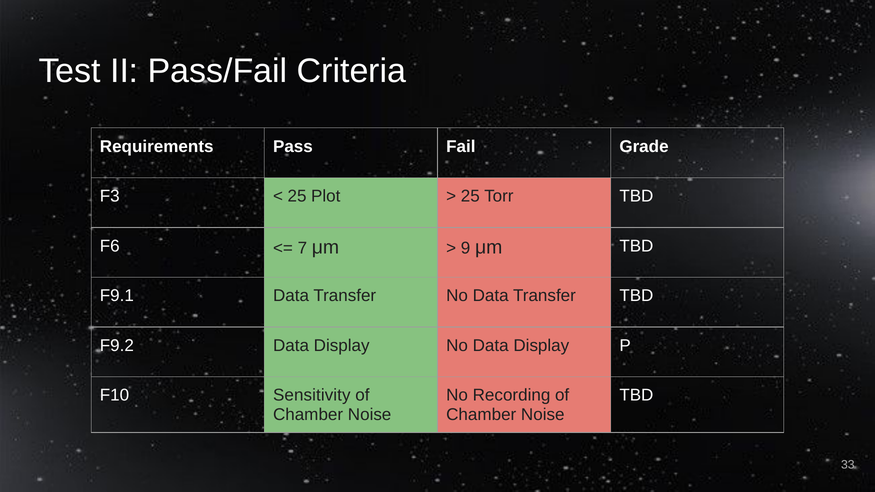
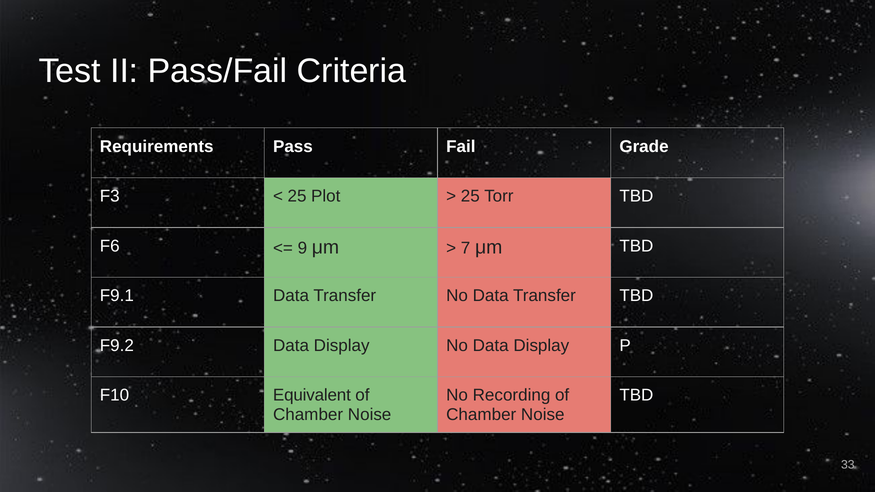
7: 7 -> 9 (302, 248)
9: 9 -> 7 (466, 248)
Sensitivity: Sensitivity -> Equivalent (312, 396)
